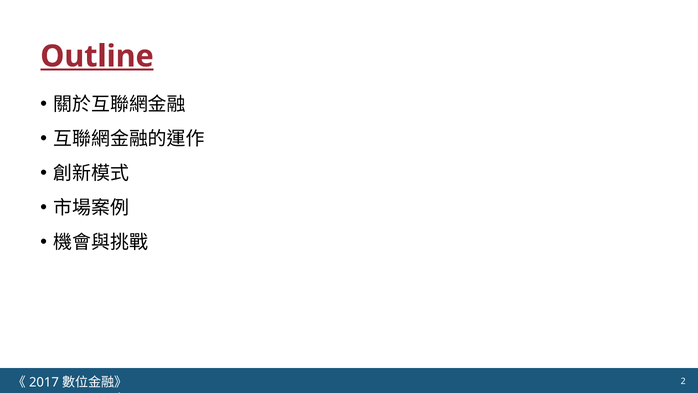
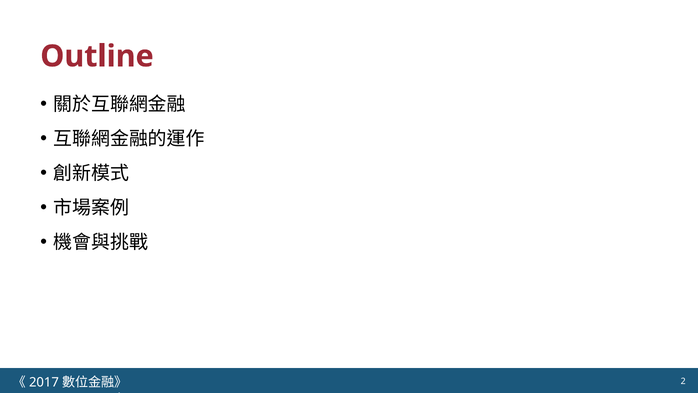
Outline underline: present -> none (97, 56)
